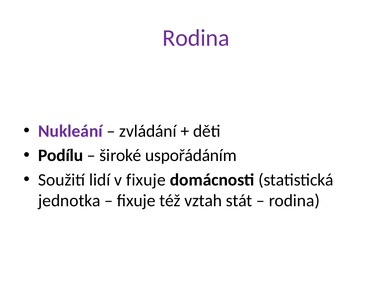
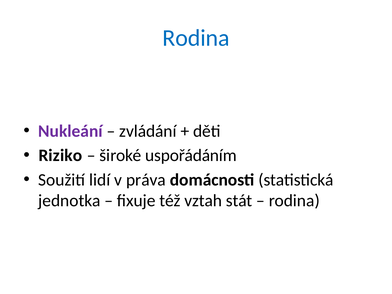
Rodina colour: purple -> blue (196, 38)
Podílu: Podílu -> Riziko (60, 155)
v fixuje: fixuje -> práva (146, 180)
